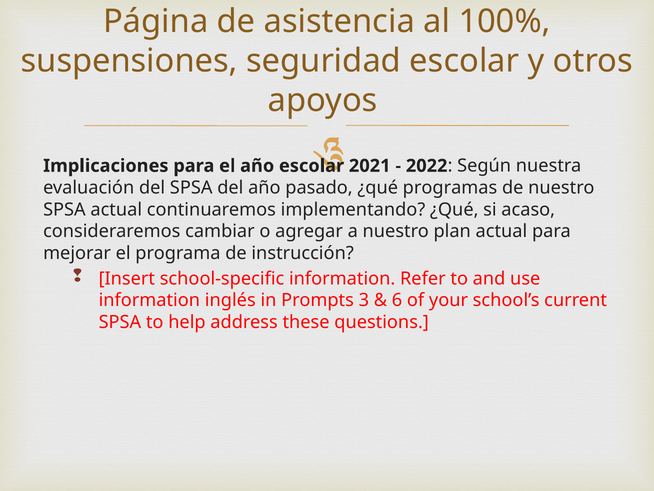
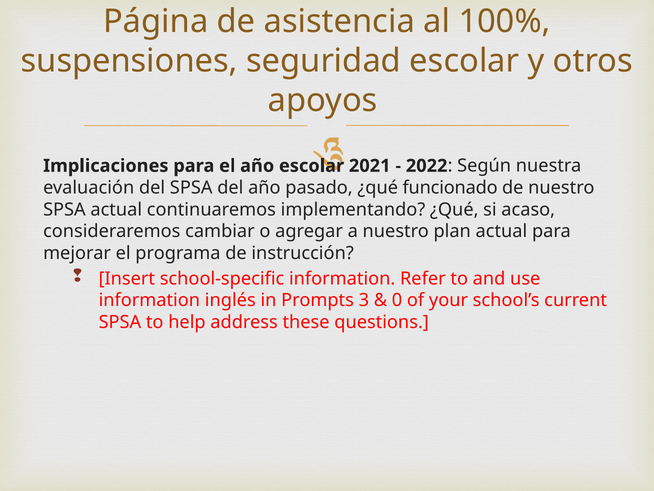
programas: programas -> funcionado (450, 187)
6: 6 -> 0 (397, 300)
